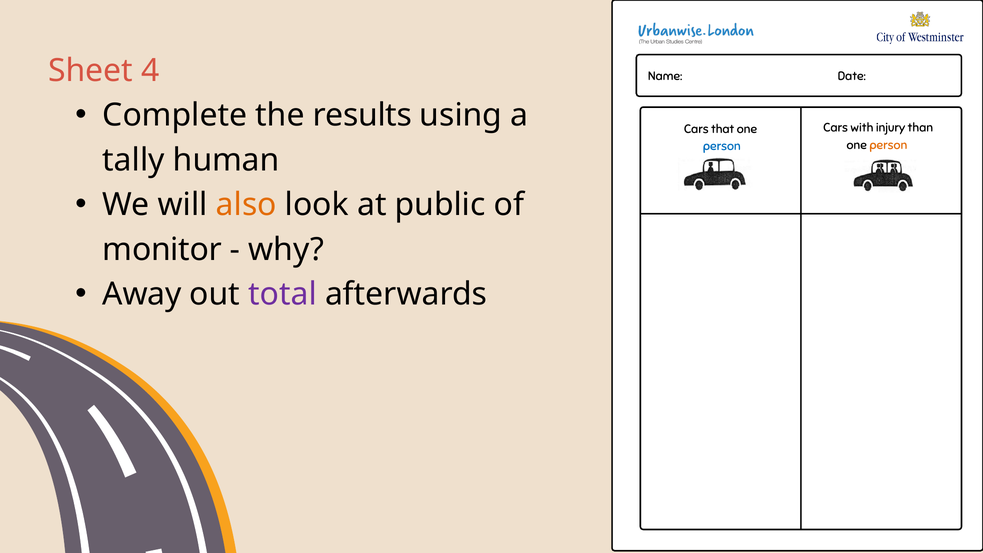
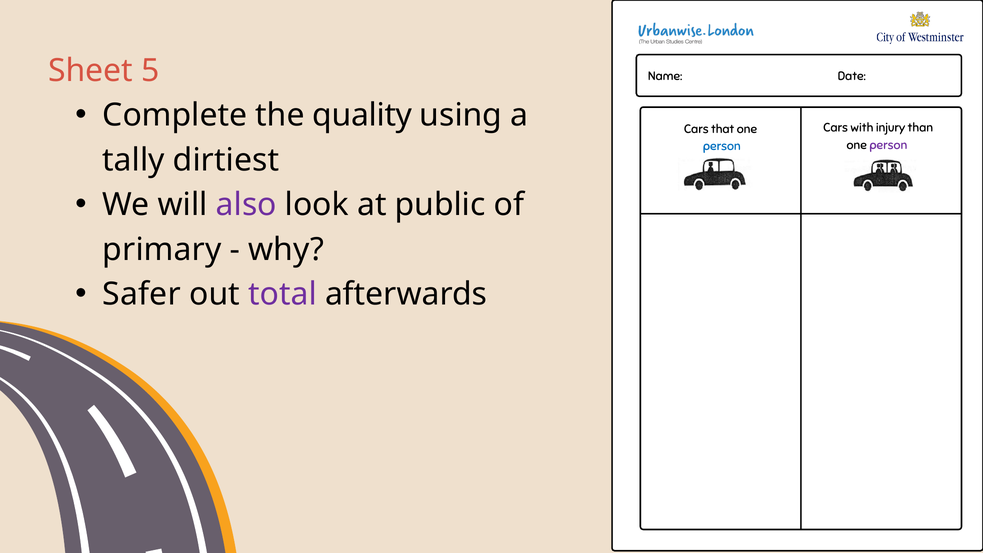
4: 4 -> 5 (150, 71)
results: results -> quality (362, 115)
person colour: orange -> purple (888, 145)
human: human -> dirtiest (226, 160)
also colour: orange -> purple (246, 205)
monitor: monitor -> primary (162, 250)
Away: Away -> Safer (142, 294)
